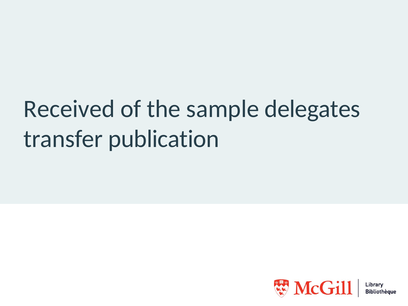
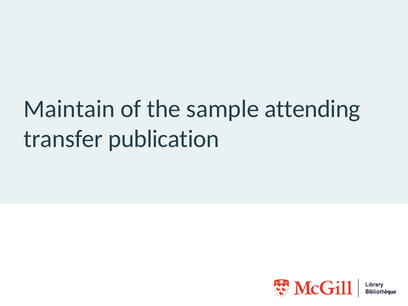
Received: Received -> Maintain (69, 109)
delegates: delegates -> attending (312, 109)
